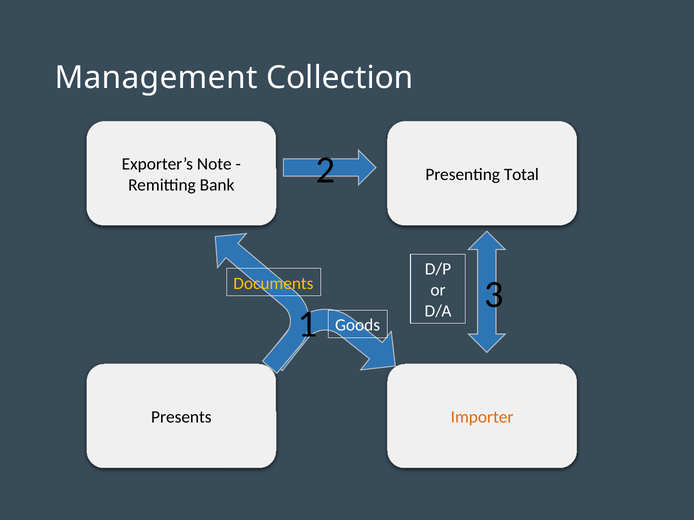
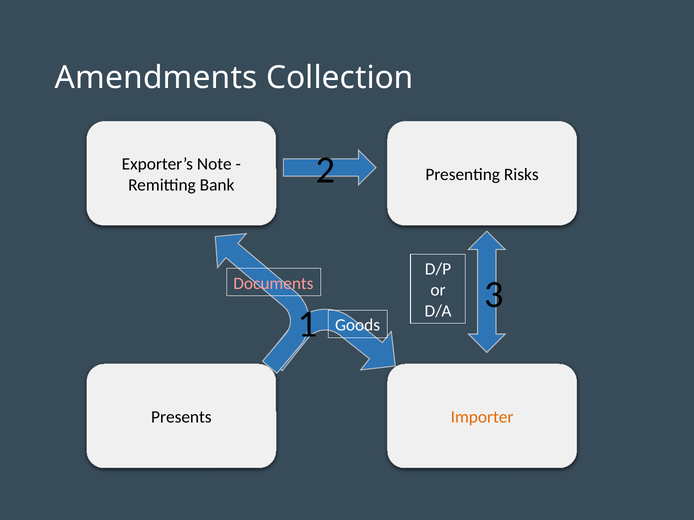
Management: Management -> Amendments (156, 78)
Total: Total -> Risks (521, 175)
Documents colour: yellow -> pink (273, 284)
